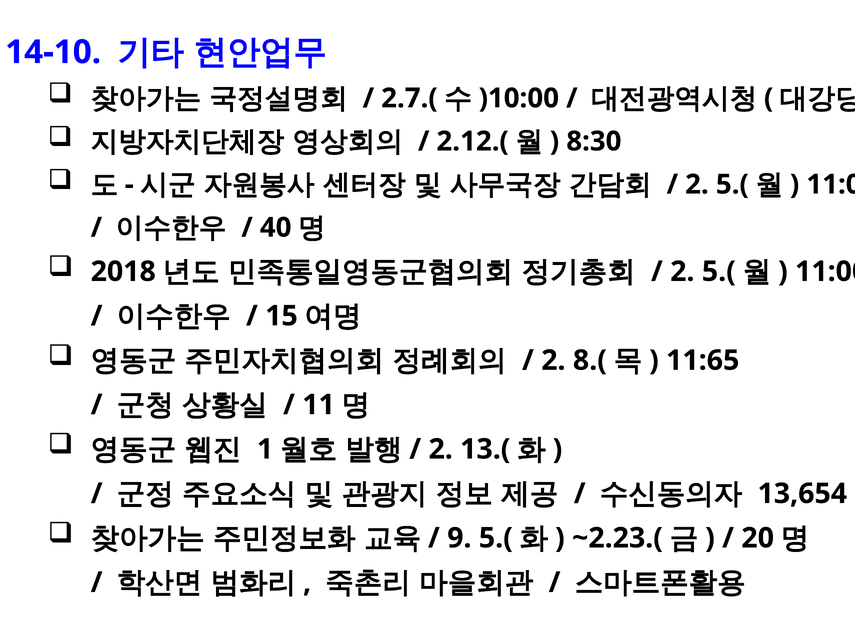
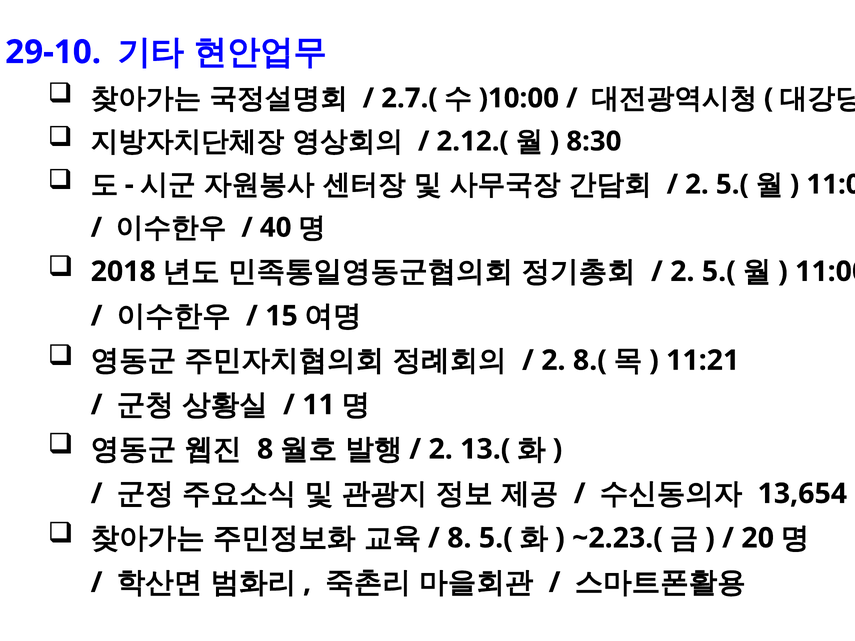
14-10: 14-10 -> 29-10 (53, 52)
11:65: 11:65 -> 11:21 (703, 360)
1: 1 -> 8 (265, 449)
9: 9 -> 8 (459, 538)
